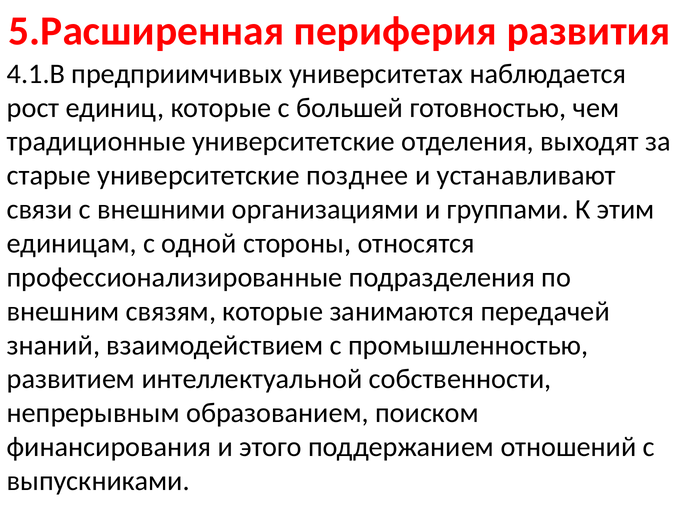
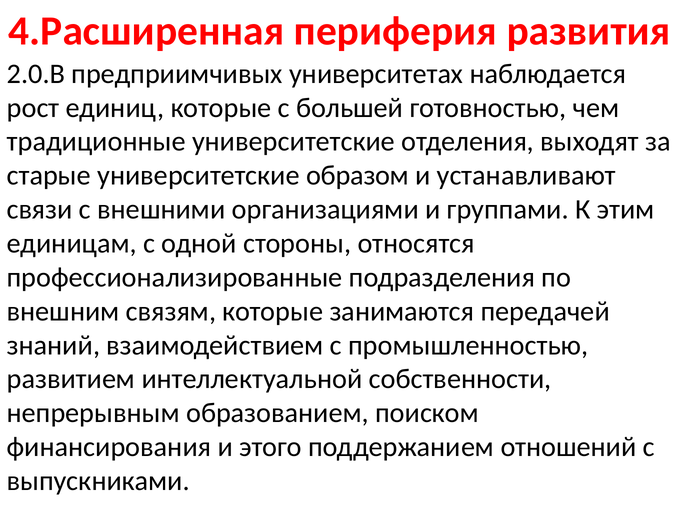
5.Расширенная: 5.Расширенная -> 4.Расширенная (146, 31)
4.1.В: 4.1.В -> 2.0.В (36, 74)
позднее: позднее -> образом (358, 176)
